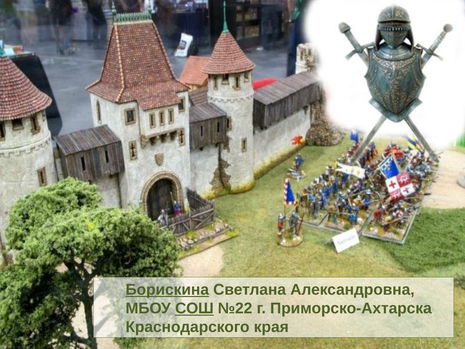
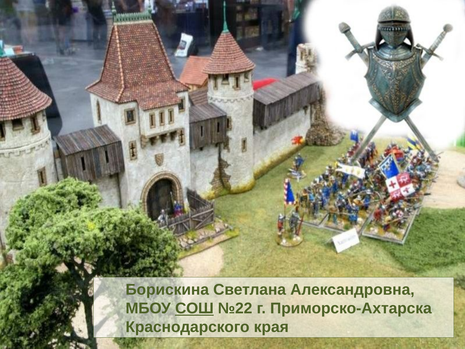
Борискина underline: present -> none (167, 290)
